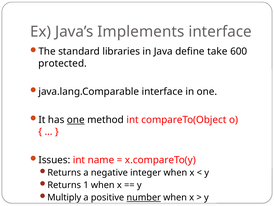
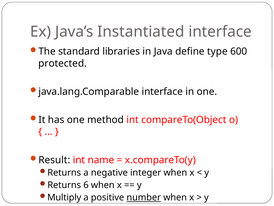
Implements: Implements -> Instantiated (141, 32)
take: take -> type (217, 51)
one underline: present -> none (76, 120)
Issues: Issues -> Result (54, 160)
1: 1 -> 6 (86, 185)
